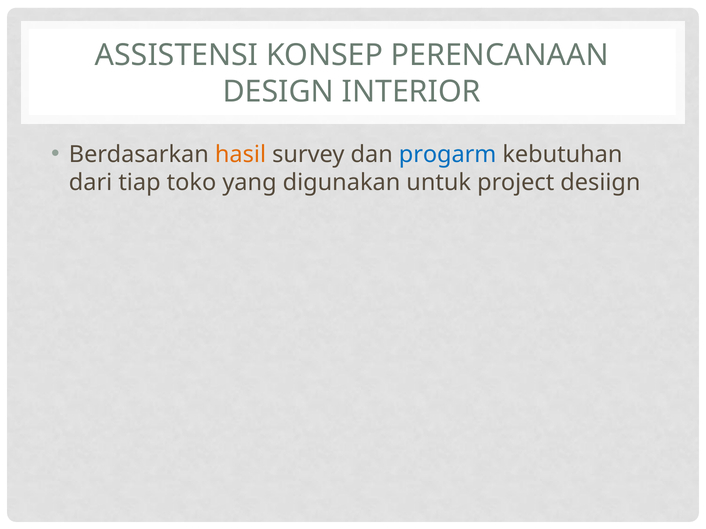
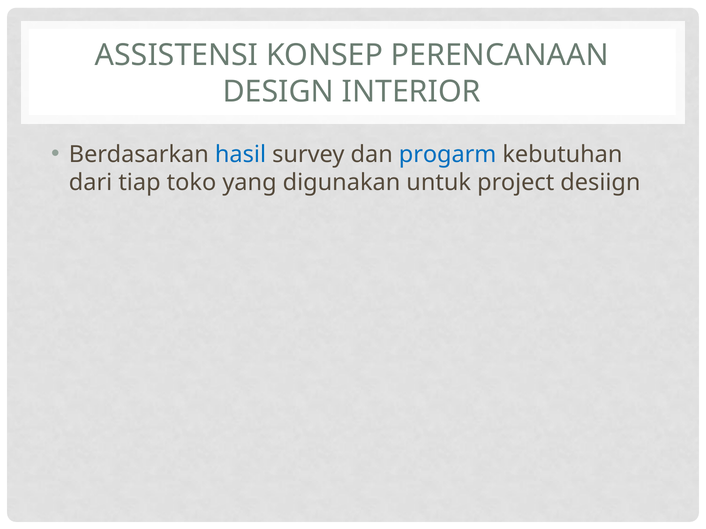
hasil colour: orange -> blue (240, 155)
